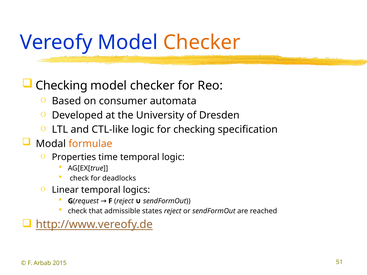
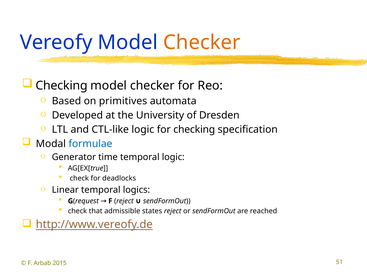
consumer: consumer -> primitives (123, 101)
formulae colour: orange -> blue (90, 144)
Properties: Properties -> Generator (74, 157)
